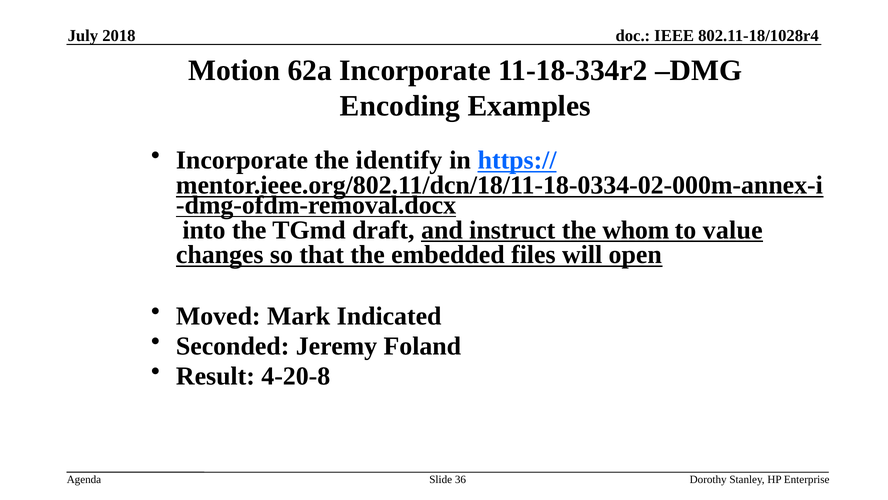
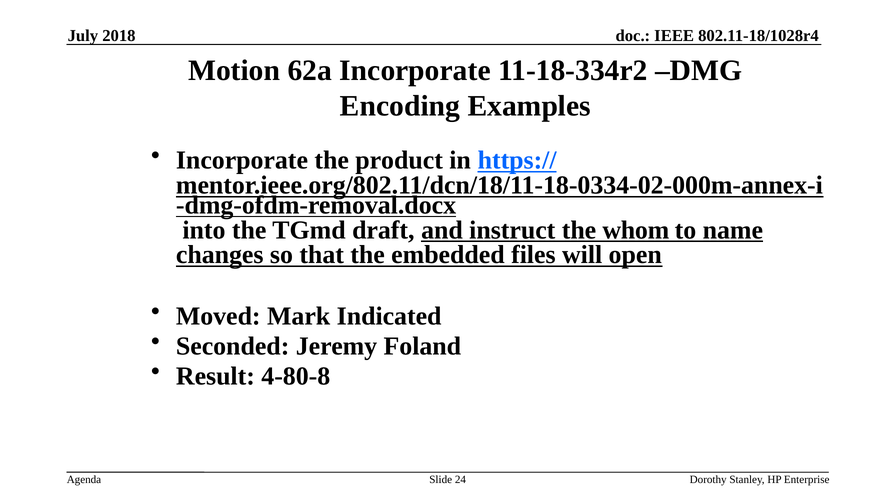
identify: identify -> product (399, 160)
value: value -> name (733, 230)
4-20-8: 4-20-8 -> 4-80-8 (296, 376)
36: 36 -> 24 (460, 479)
